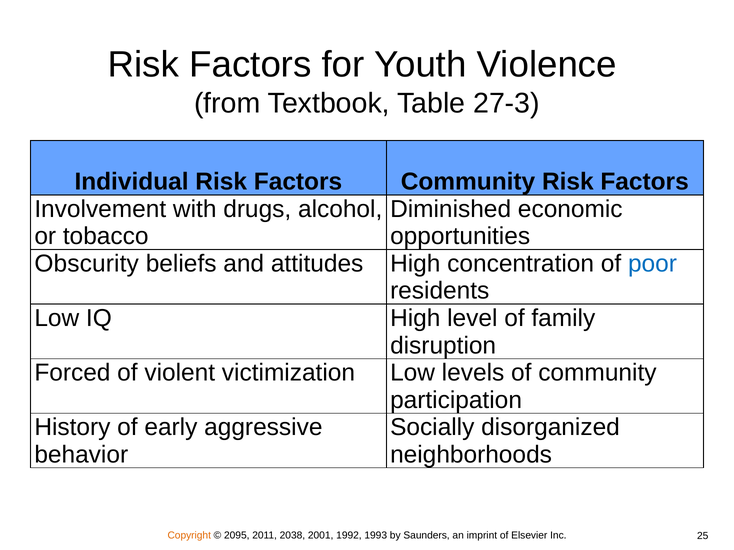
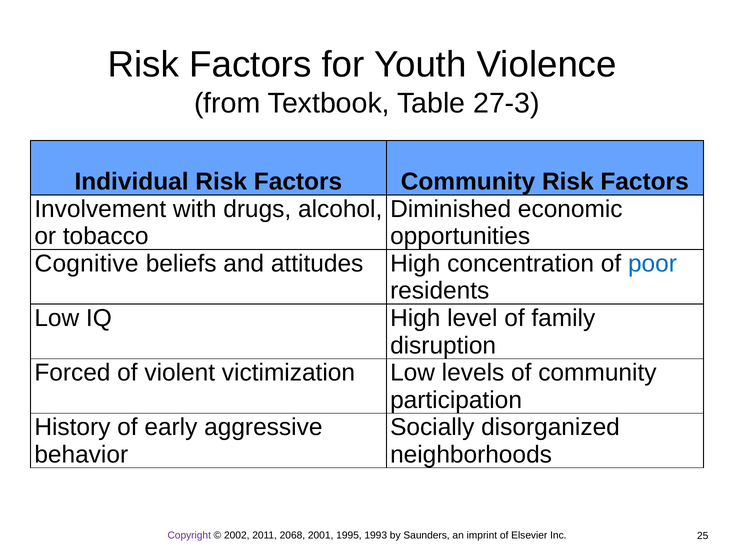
Obscurity: Obscurity -> Cognitive (87, 264)
Copyright colour: orange -> purple (189, 536)
2095: 2095 -> 2002 (237, 536)
2038: 2038 -> 2068 (292, 536)
1992: 1992 -> 1995 (349, 536)
